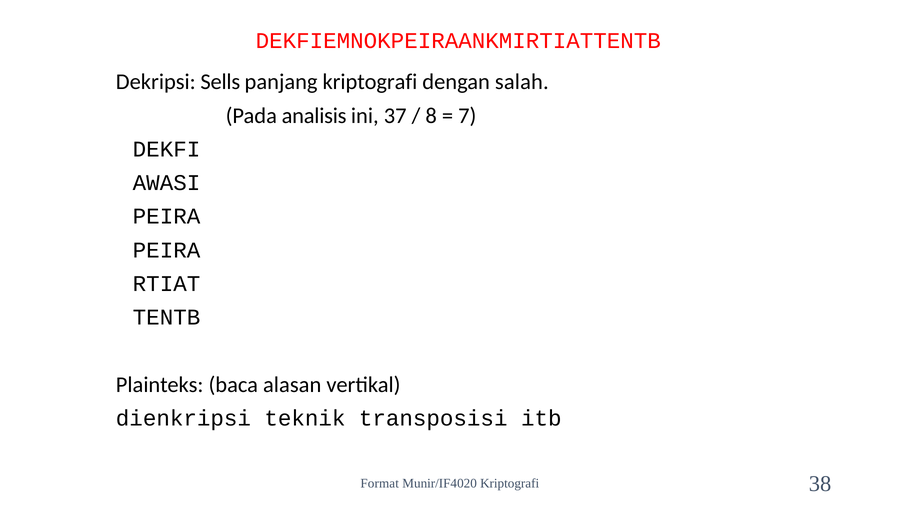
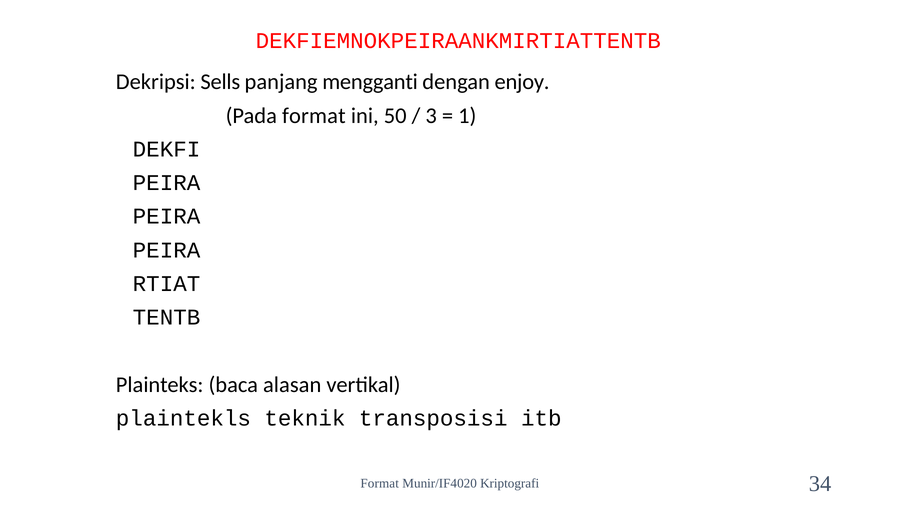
panjang kriptografi: kriptografi -> mengganti (370, 82)
salah: salah -> enjoy (522, 82)
Pada analisis: analisis -> format (314, 116)
37: 37 -> 50 (395, 116)
8: 8 -> 3 (431, 116)
7: 7 -> 1 (467, 116)
AWASI: AWASI -> PEIRA (167, 183)
dienkripsi: dienkripsi -> plaintekls (183, 419)
38: 38 -> 34 (820, 484)
